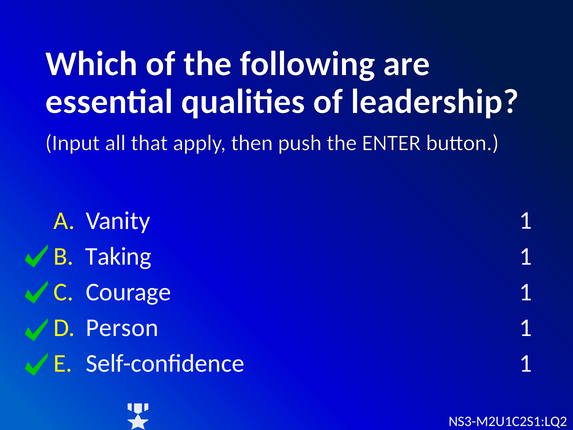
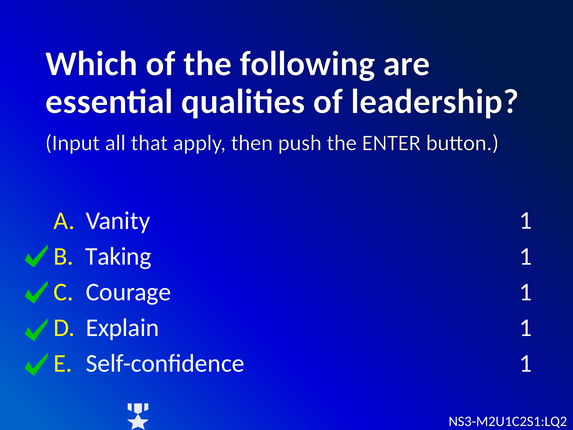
Person: Person -> Explain (122, 327)
